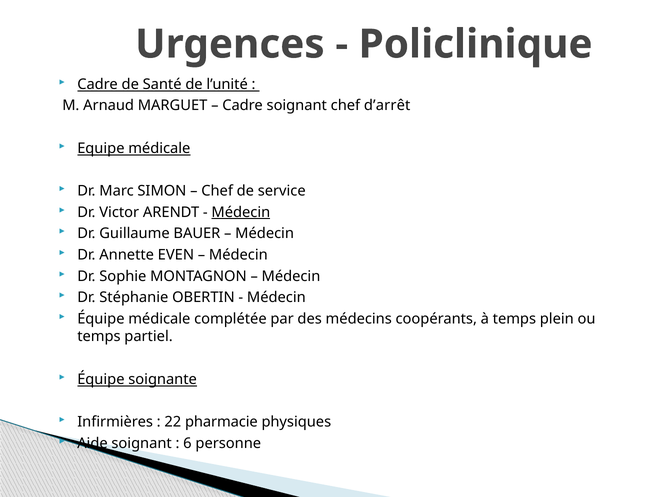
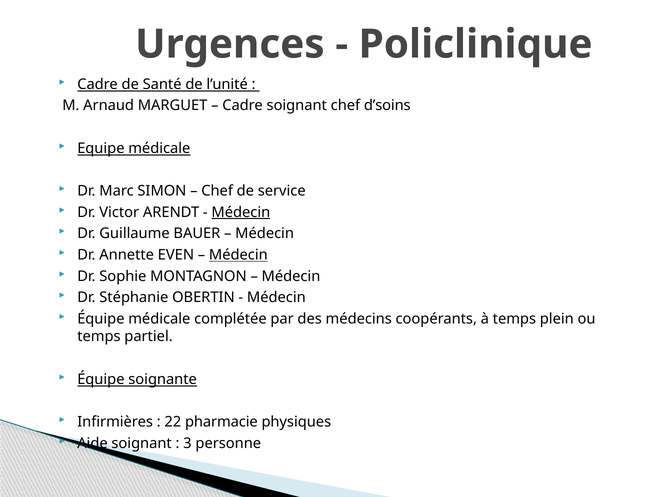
d’arrêt: d’arrêt -> d’soins (387, 105)
Médecin underline: none -> present (238, 255)
6: 6 -> 3 (187, 443)
